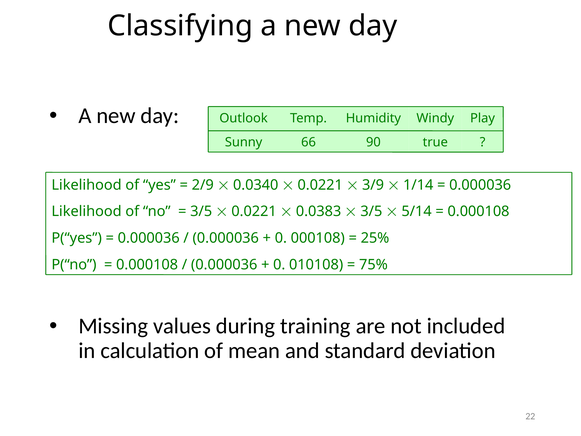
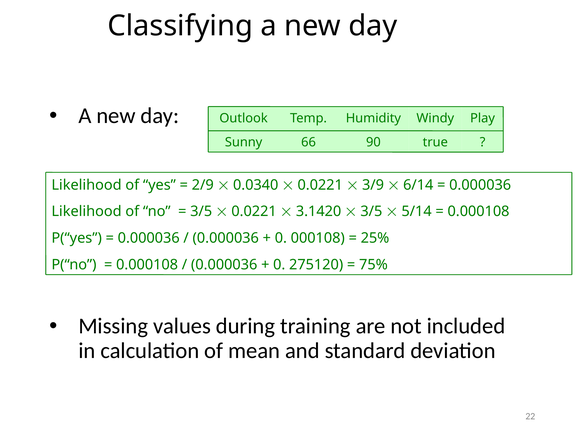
1/14: 1/14 -> 6/14 (418, 185)
0.0383: 0.0383 -> 3.1420 (319, 211)
010108: 010108 -> 275120 (316, 264)
